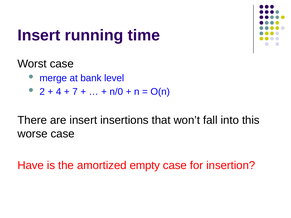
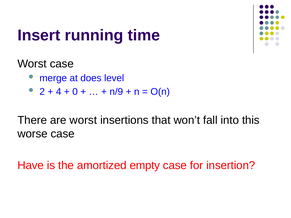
bank: bank -> does (91, 78)
7: 7 -> 0 (75, 92)
n/0: n/0 -> n/9 (116, 92)
are insert: insert -> worst (83, 120)
